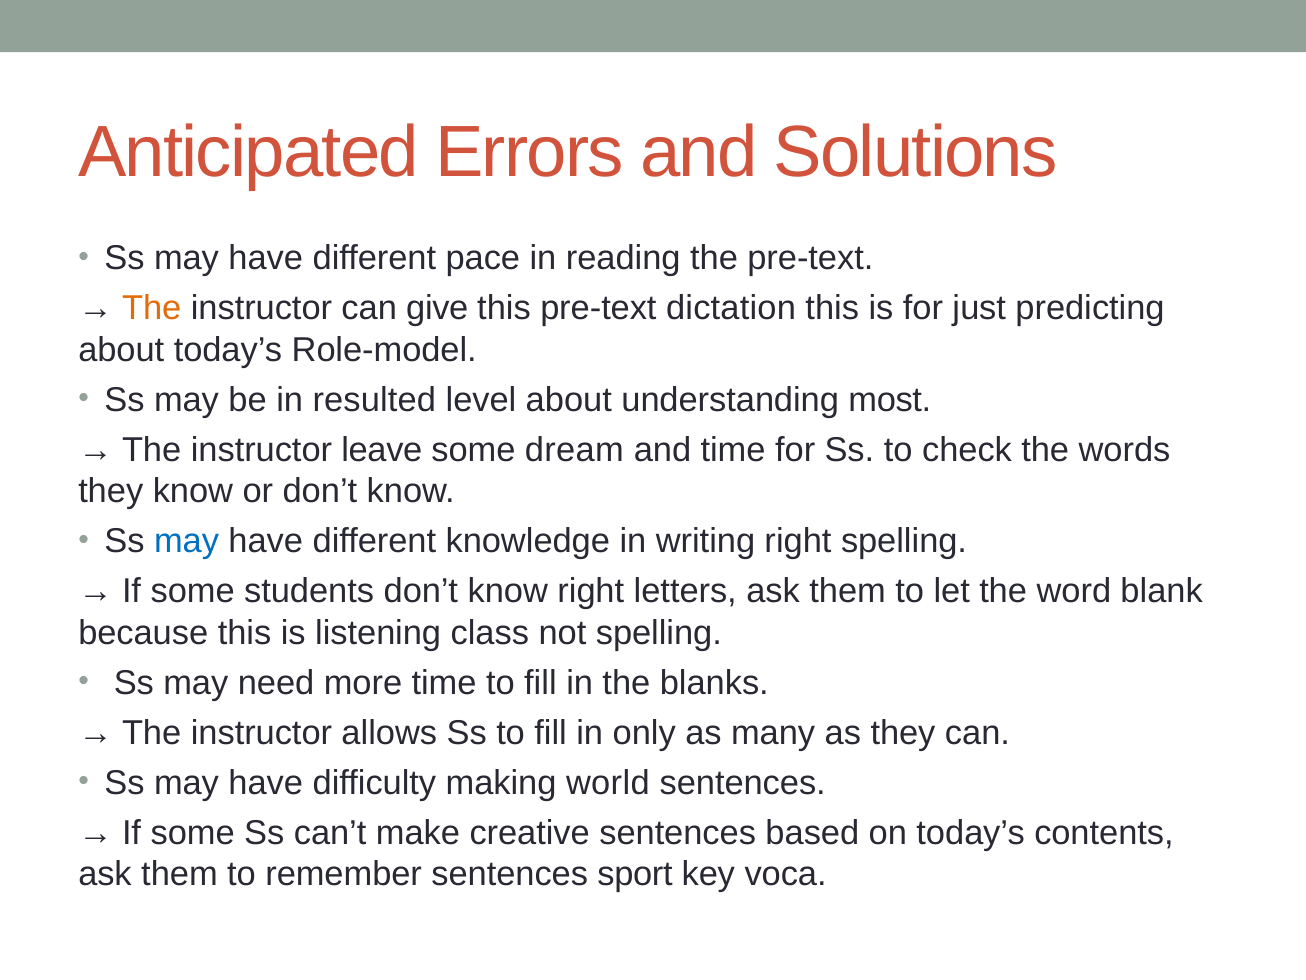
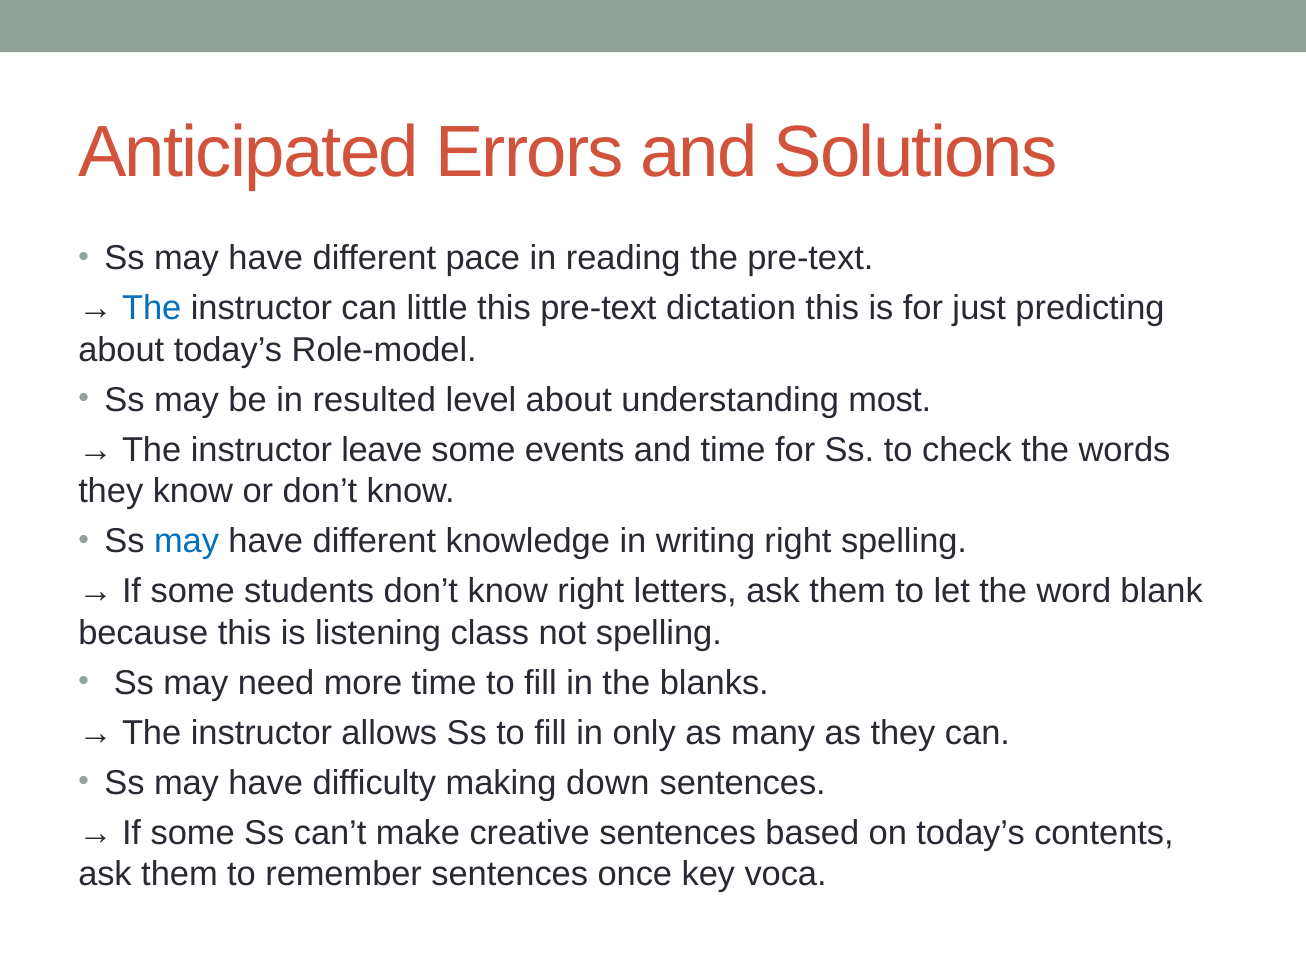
The colour: orange -> blue (152, 308)
give: give -> little (437, 308)
dream: dream -> events (575, 450)
world: world -> down (608, 782)
sport: sport -> once (635, 874)
